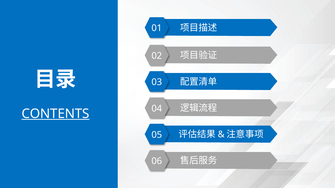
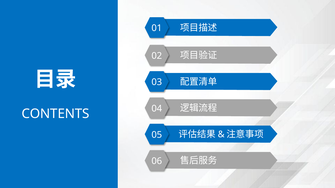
CONTENTS underline: present -> none (55, 114)
